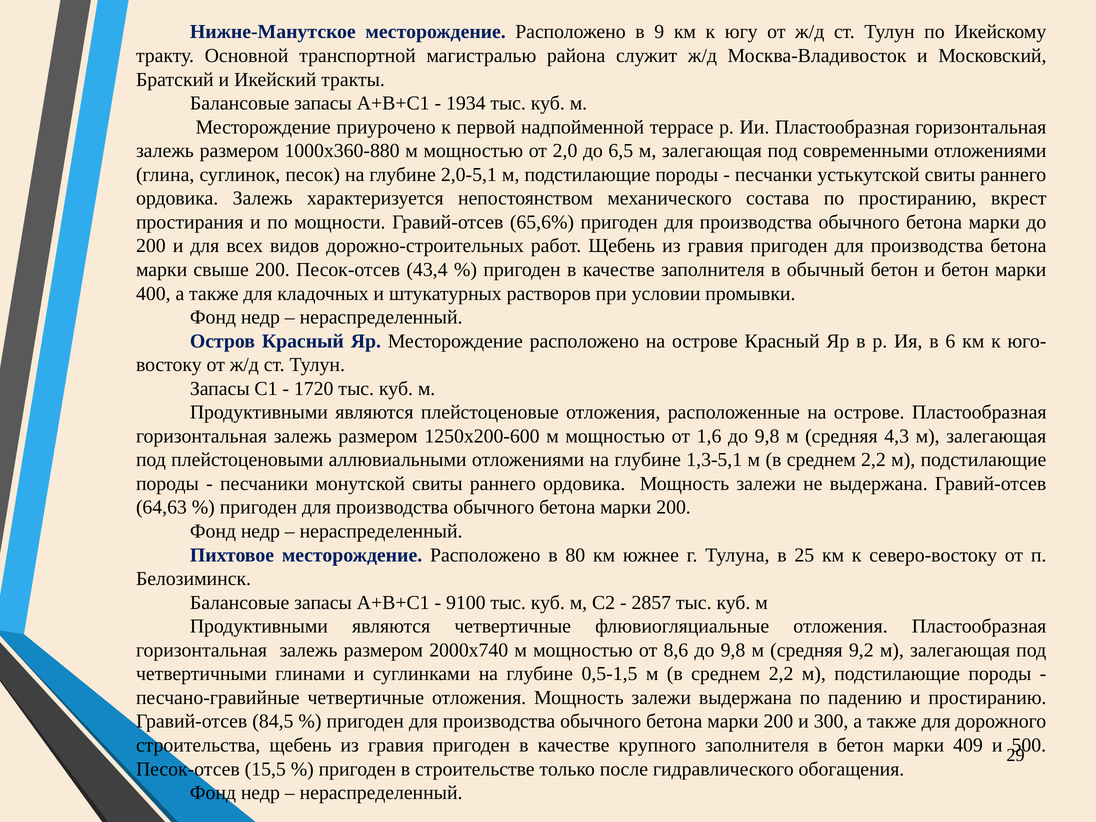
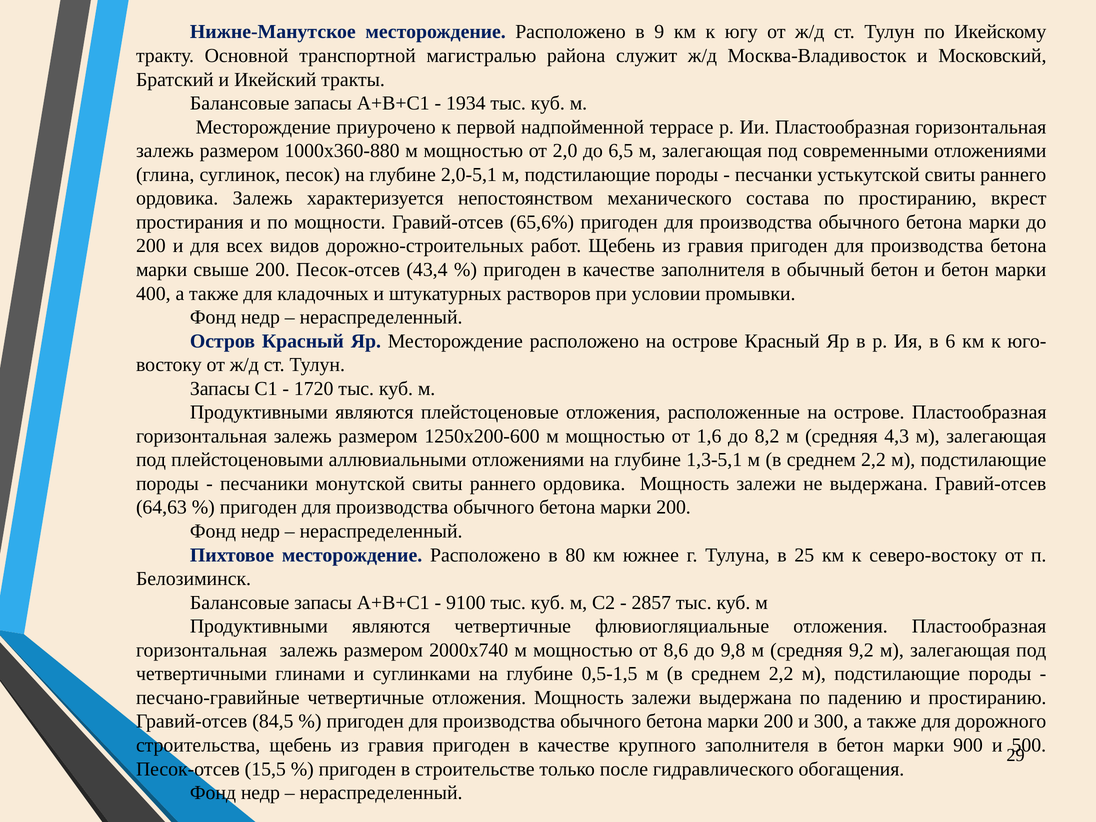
1,6 до 9,8: 9,8 -> 8,2 (767, 436)
409: 409 -> 900 (968, 745)
